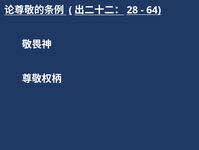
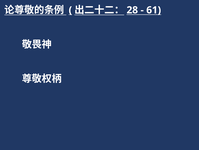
64: 64 -> 61 (154, 10)
